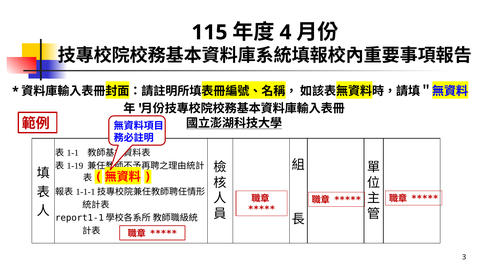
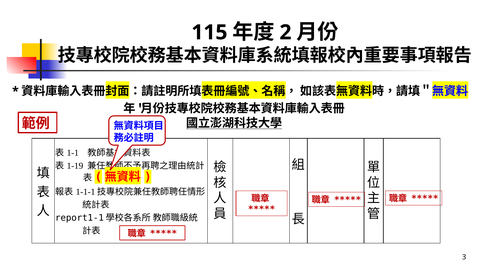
4: 4 -> 2 (285, 32)
